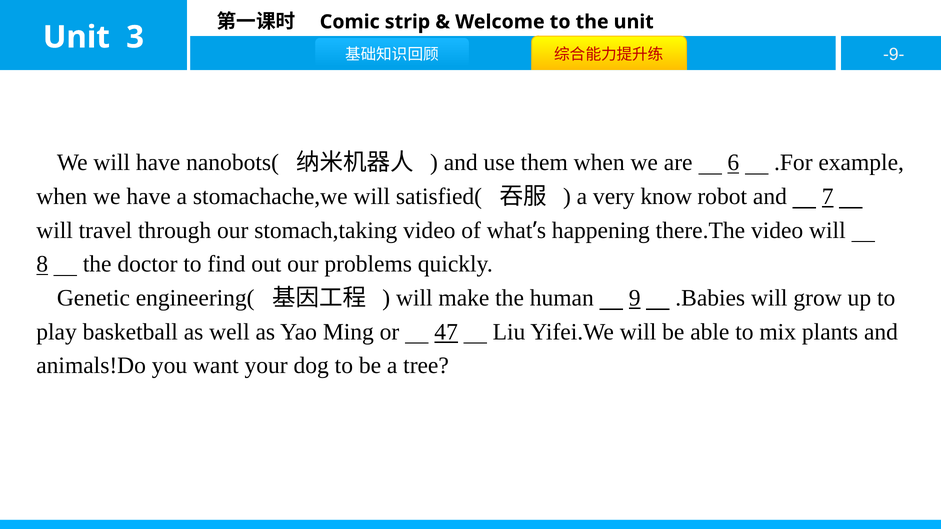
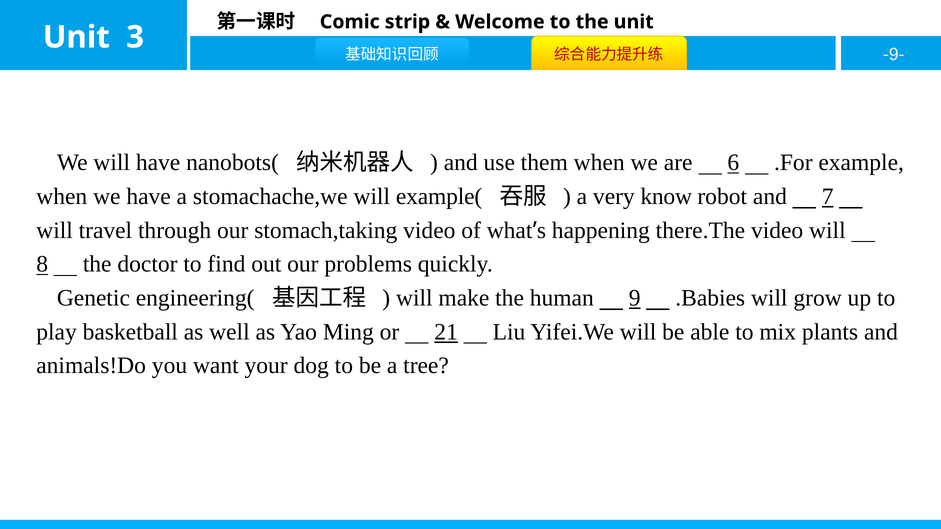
satisfied(: satisfied( -> example( (439, 197)
47: 47 -> 21 (446, 332)
